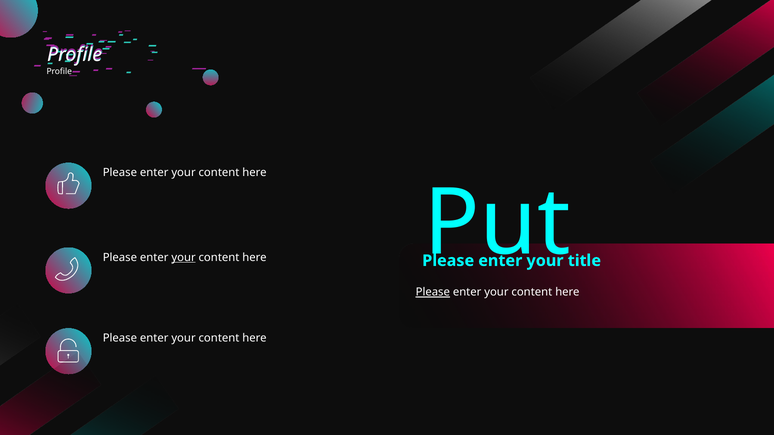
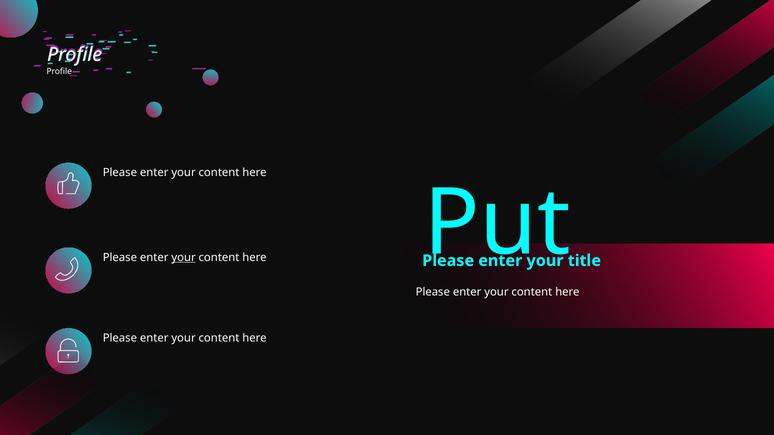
Please underline: present -> none (433, 292)
